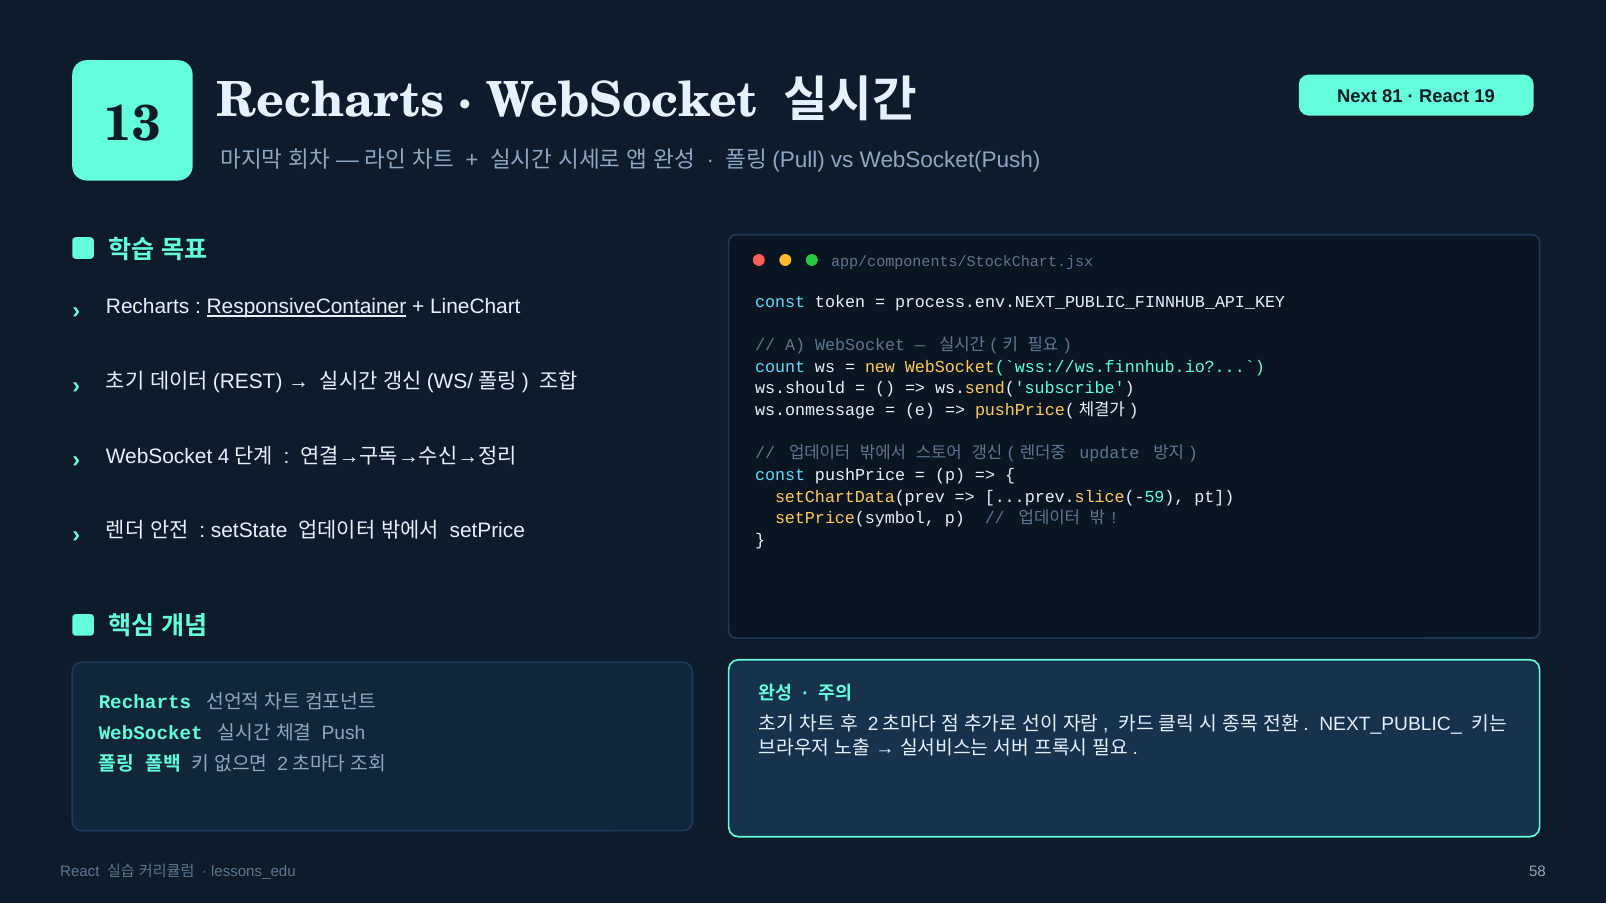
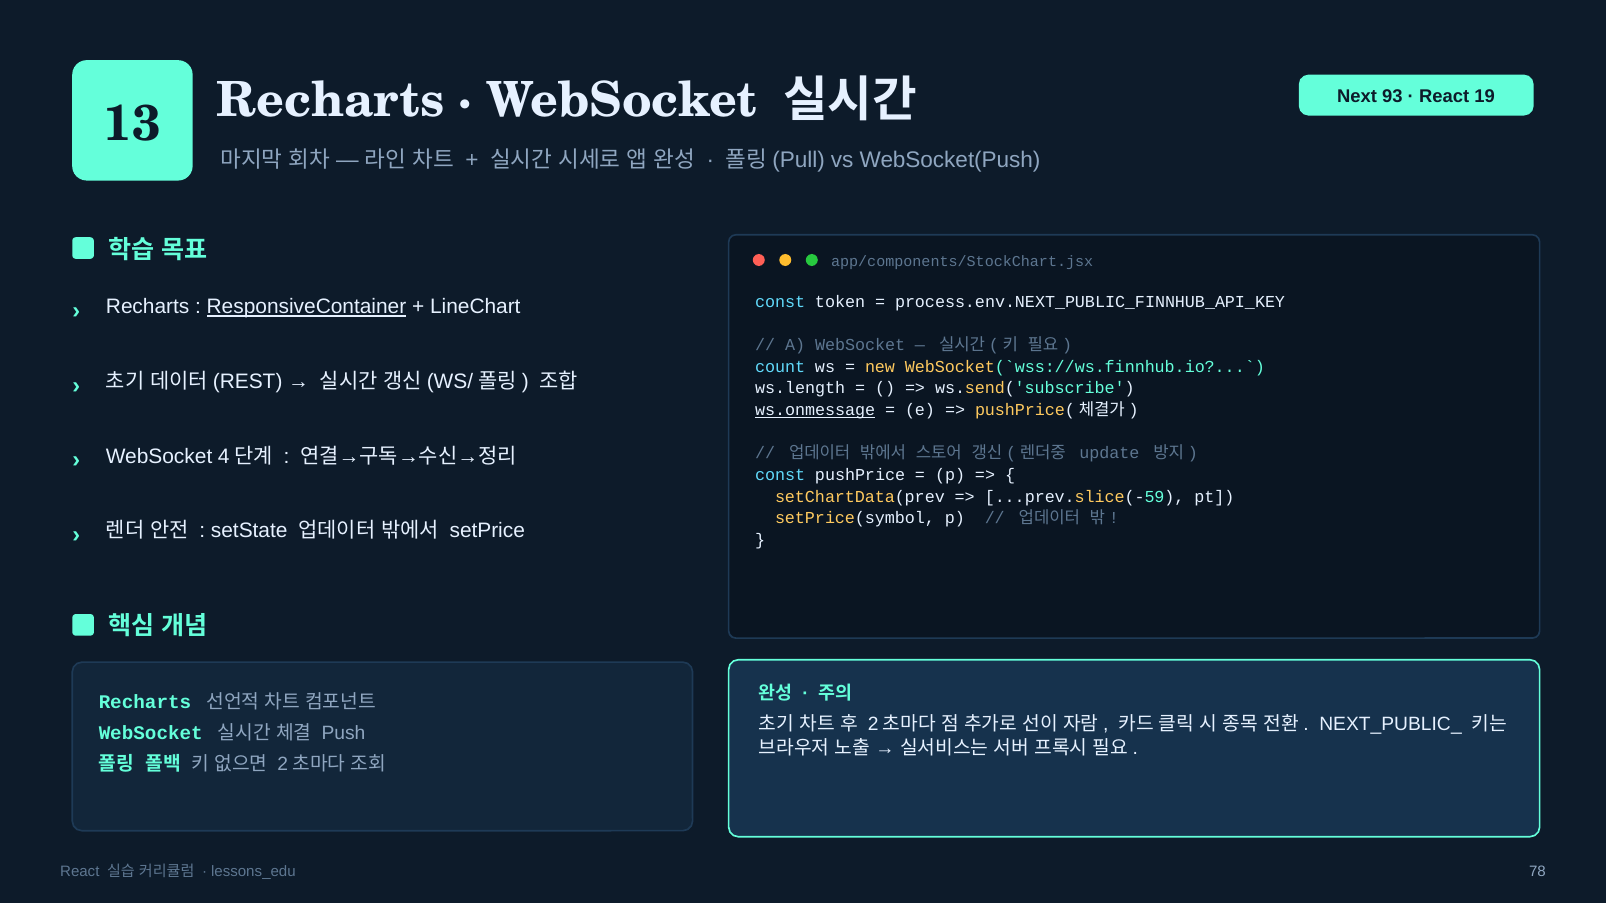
81: 81 -> 93 (1392, 96)
ws.should: ws.should -> ws.length (800, 389)
ws.onmessage underline: none -> present (815, 410)
58: 58 -> 78 (1537, 872)
